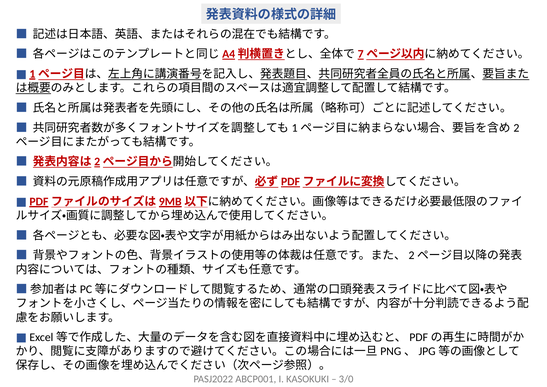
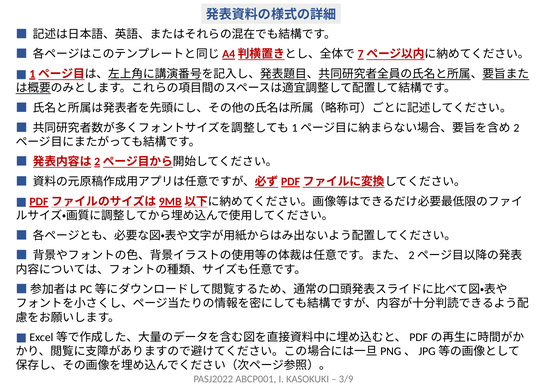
3/0: 3/0 -> 3/9 (346, 379)
